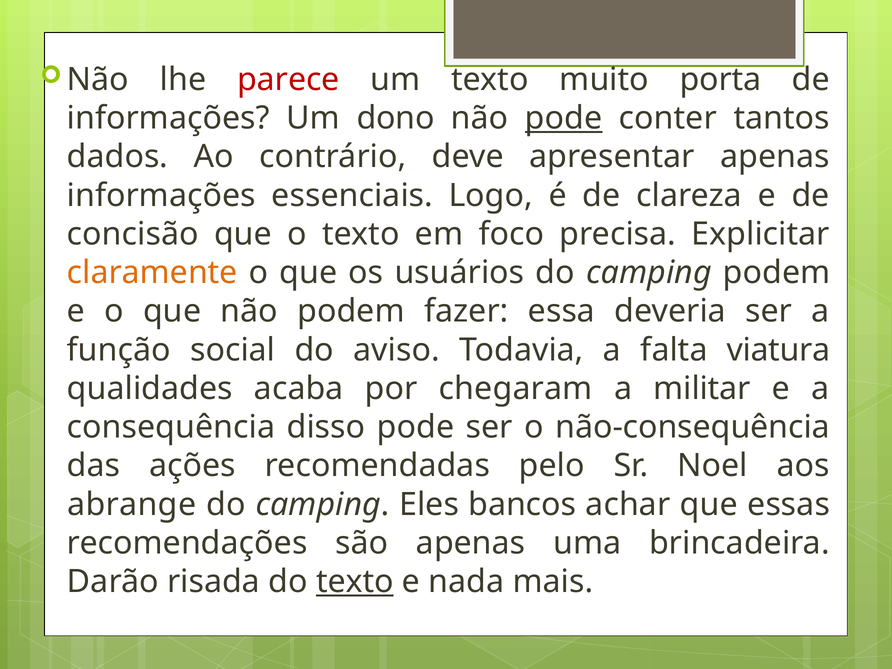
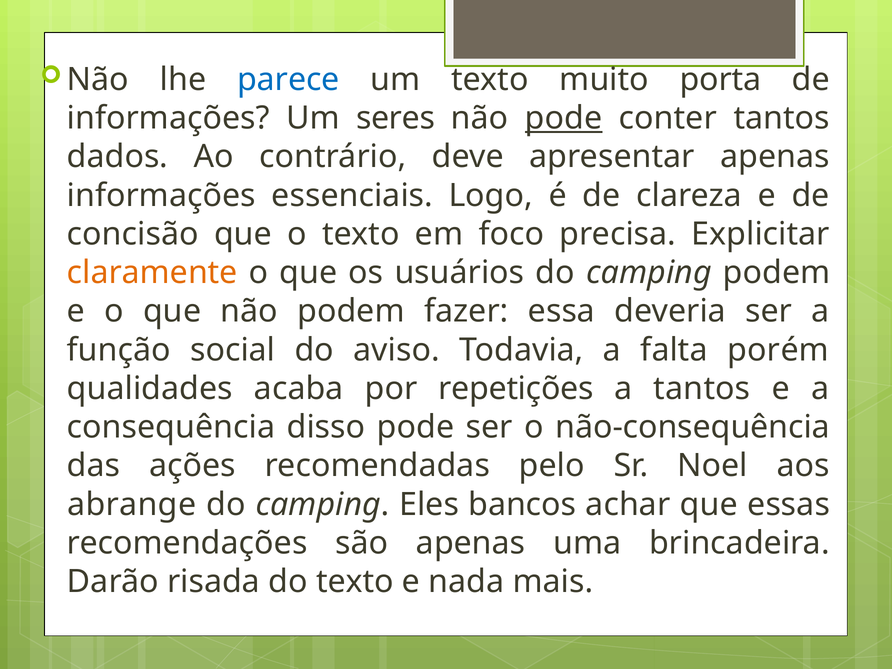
parece colour: red -> blue (288, 80)
dono: dono -> seres (396, 118)
viatura: viatura -> porém (778, 350)
chegaram: chegaram -> repetições (516, 389)
a militar: militar -> tantos (702, 389)
texto underline: present -> none (355, 582)
